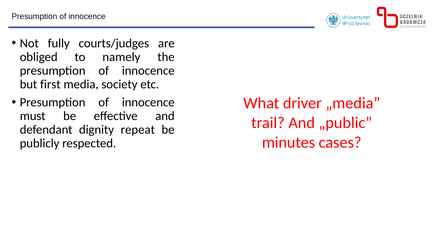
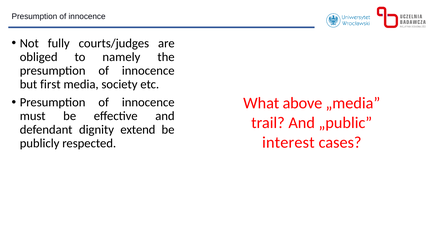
driver: driver -> above (302, 103)
repeat: repeat -> extend (138, 130)
minutes: minutes -> interest (288, 142)
